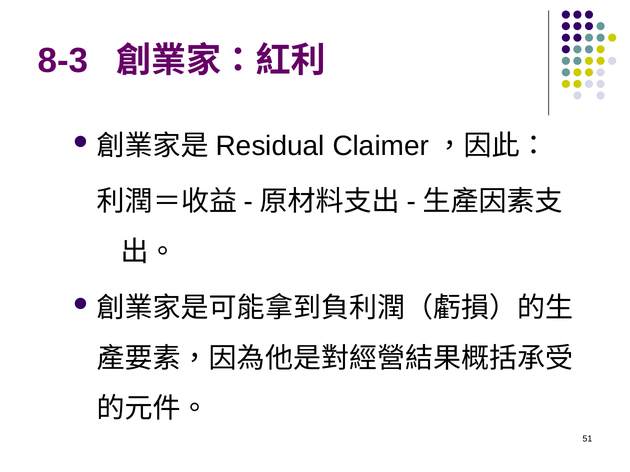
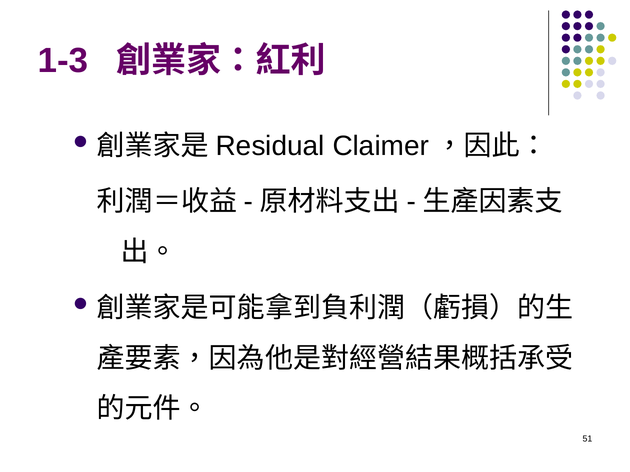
8-3: 8-3 -> 1-3 (63, 61)
